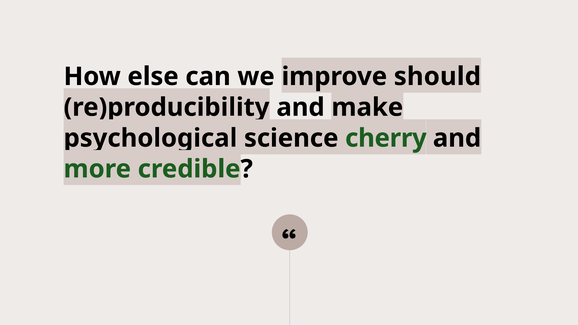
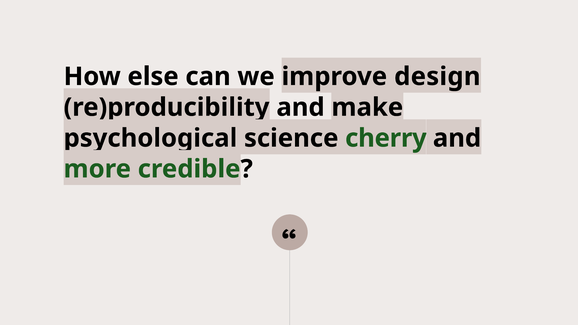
should: should -> design (437, 77)
